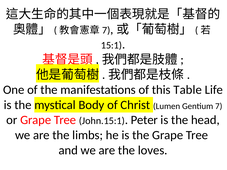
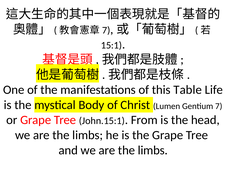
Peter: Peter -> From (144, 120)
loves: loves -> limbs (153, 150)
